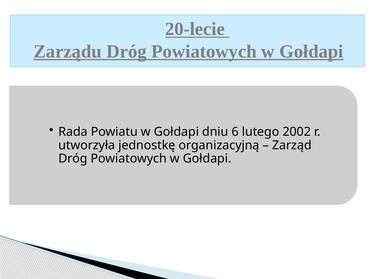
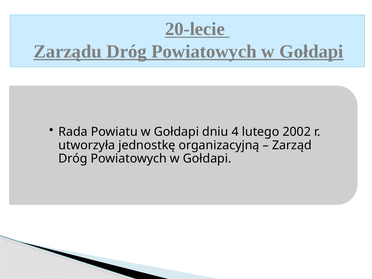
6: 6 -> 4 (235, 132)
